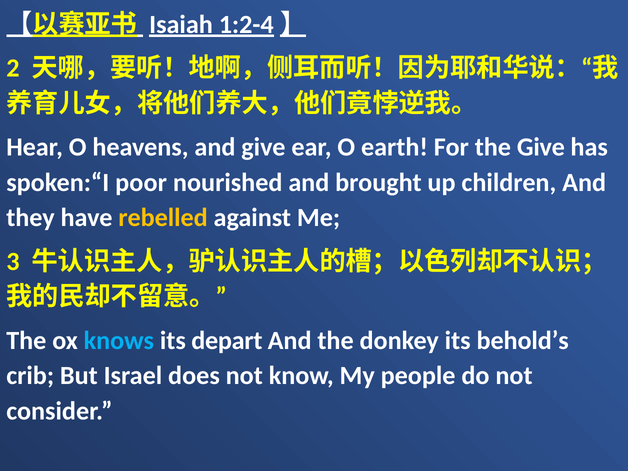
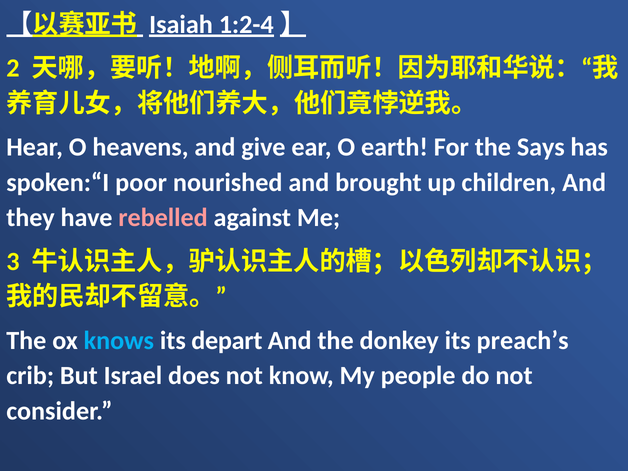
the Give: Give -> Says (541, 147)
rebelled colour: yellow -> pink (163, 218)
behold’s: behold’s -> preach’s (523, 341)
